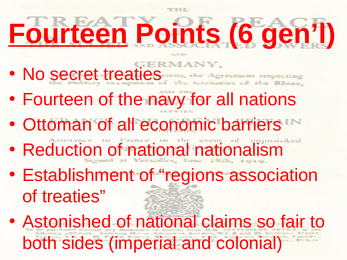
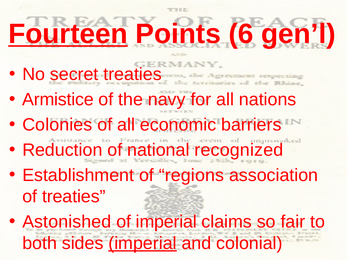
Fourteen: Fourteen -> Armistice (58, 100)
Ottoman: Ottoman -> Colonies (57, 125)
nationalism: nationalism -> recognized (239, 150)
national: national -> imperial (166, 222)
imperial underline: none -> present (143, 243)
